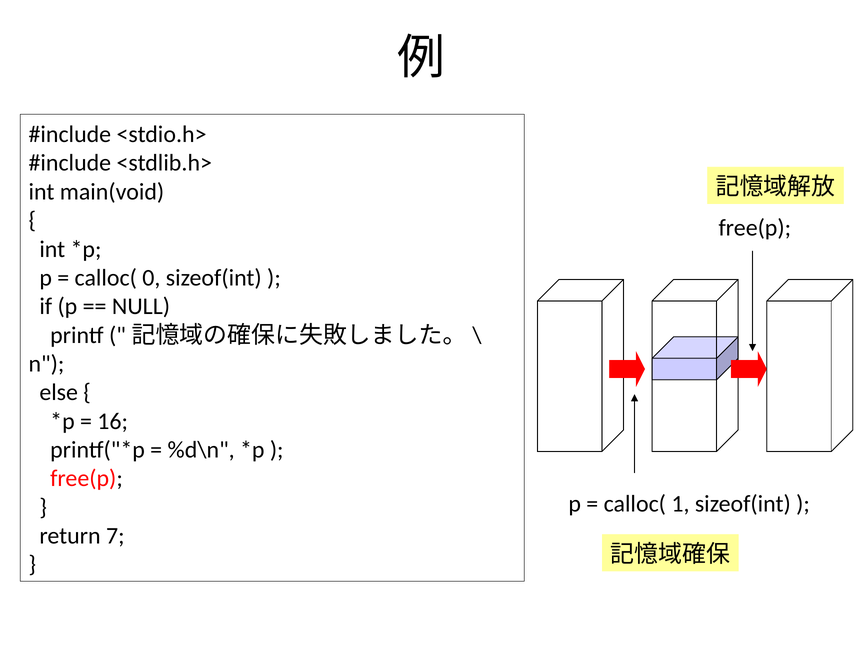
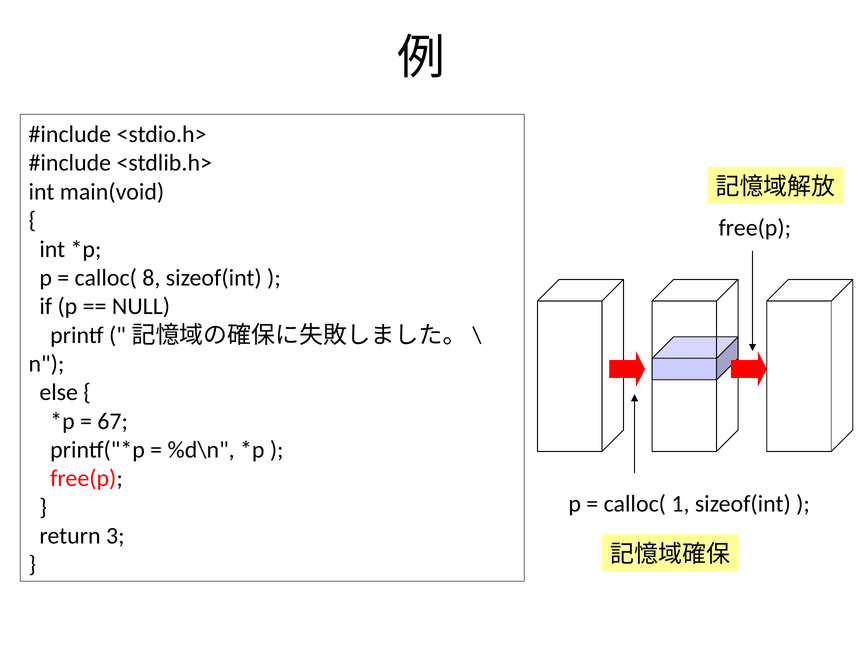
0: 0 -> 8 (151, 278)
16: 16 -> 67 (113, 421)
7: 7 -> 3 (115, 536)
